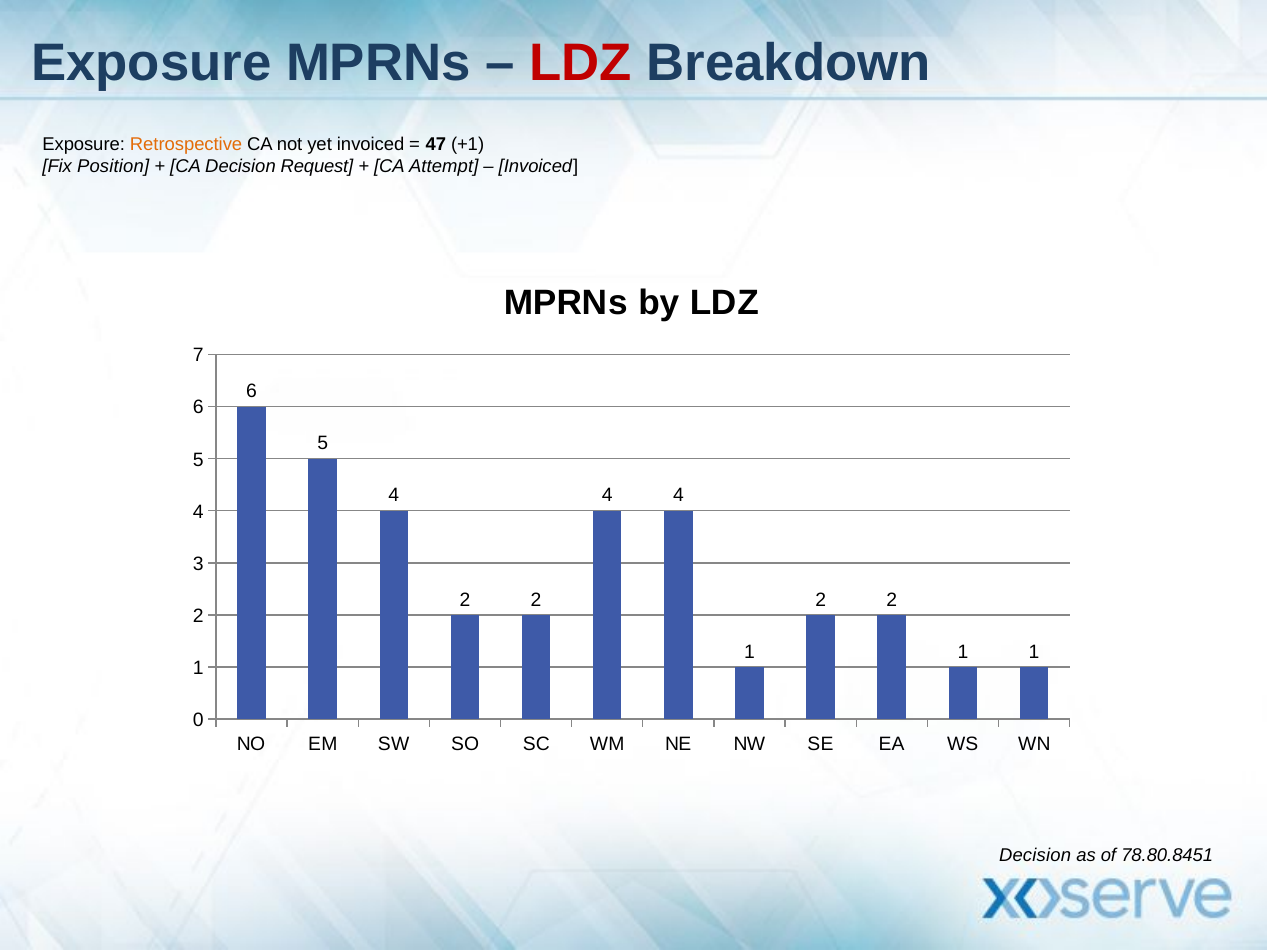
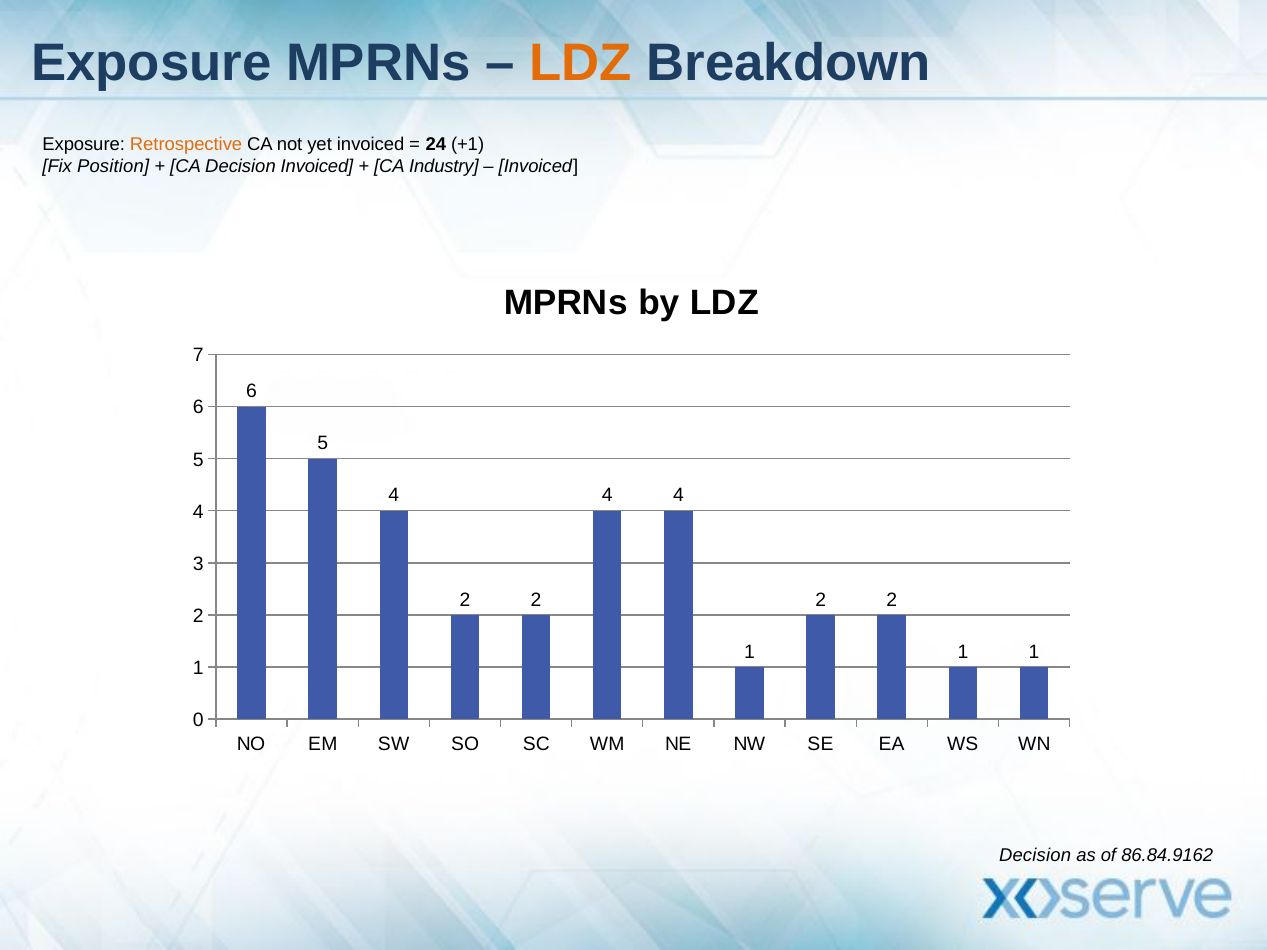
LDZ colour: red -> orange (581, 63)
47: 47 -> 24 (436, 144)
Decision Request: Request -> Invoiced (317, 167)
Attempt: Attempt -> Industry (444, 167)
78.80.8451: 78.80.8451 -> 86.84.9162 (1167, 855)
